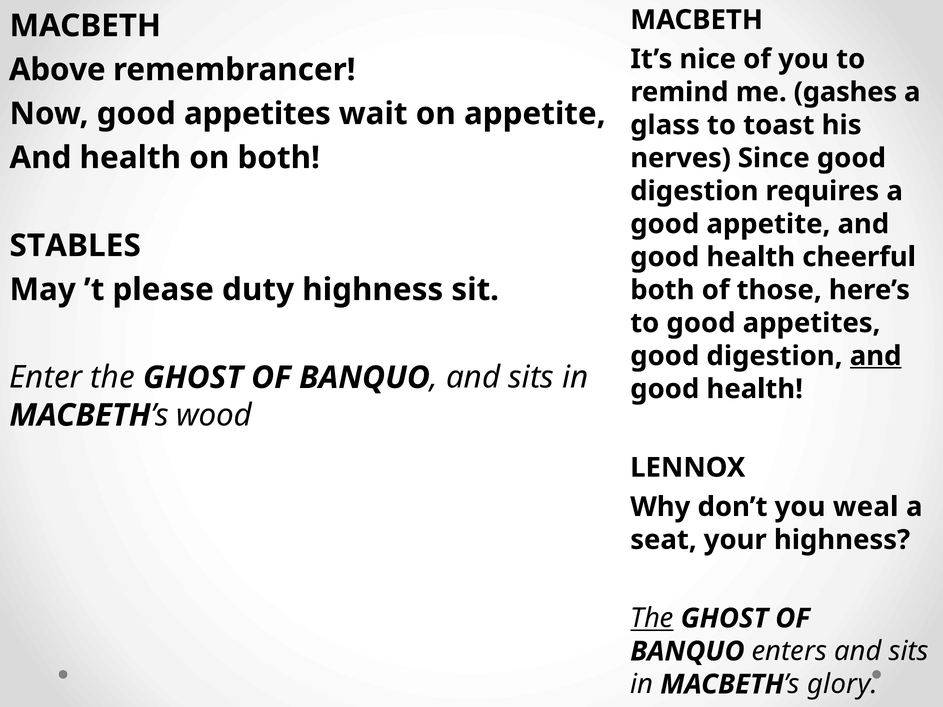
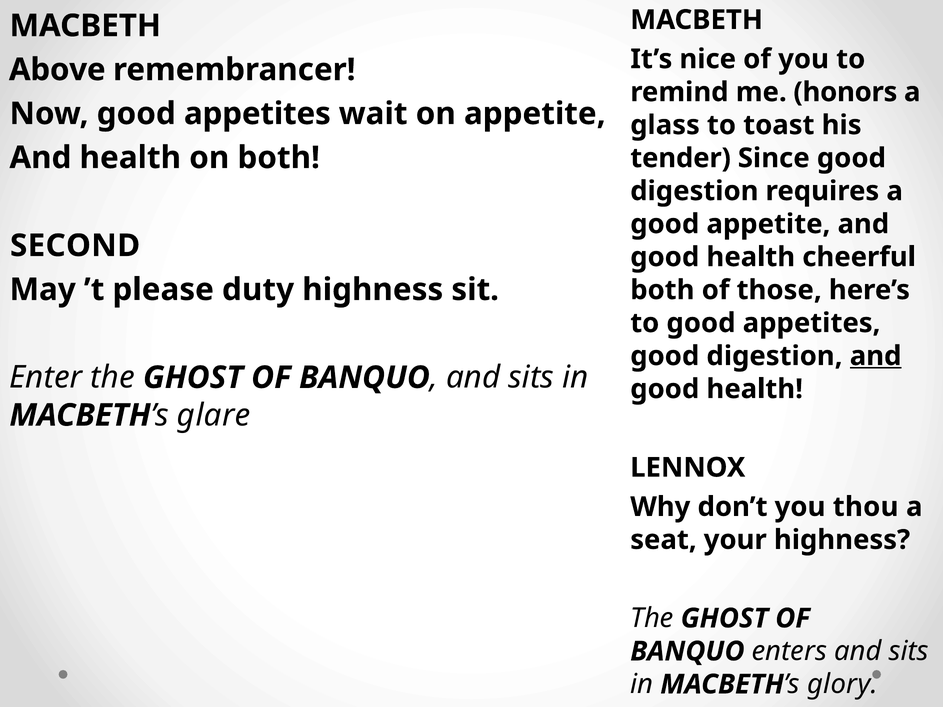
gashes: gashes -> honors (845, 92)
nerves: nerves -> tender (681, 158)
STABLES: STABLES -> SECOND (75, 246)
wood: wood -> glare (214, 415)
weal: weal -> thou (866, 507)
The underline: present -> none (652, 619)
